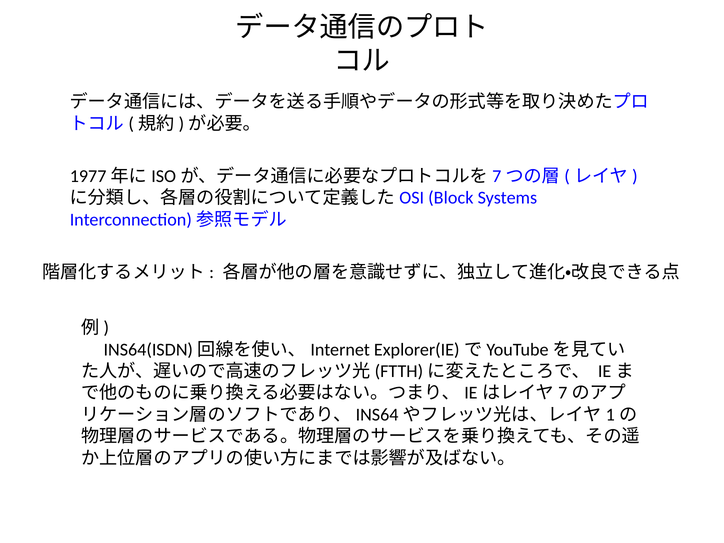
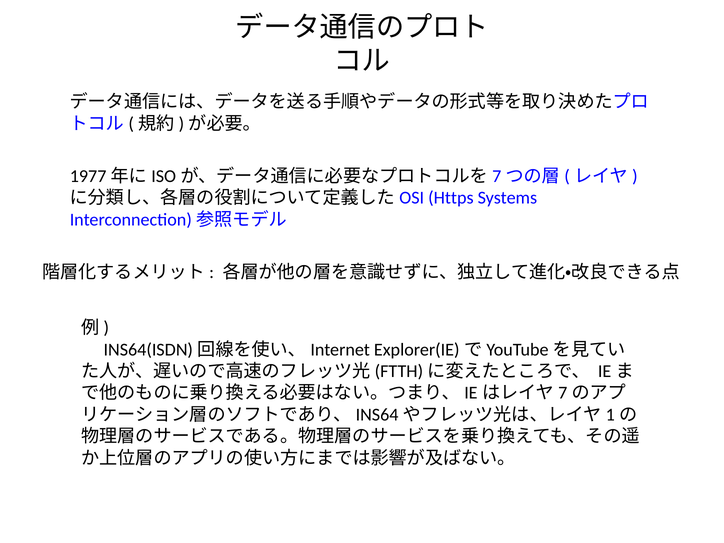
Block: Block -> Https (451, 198)
